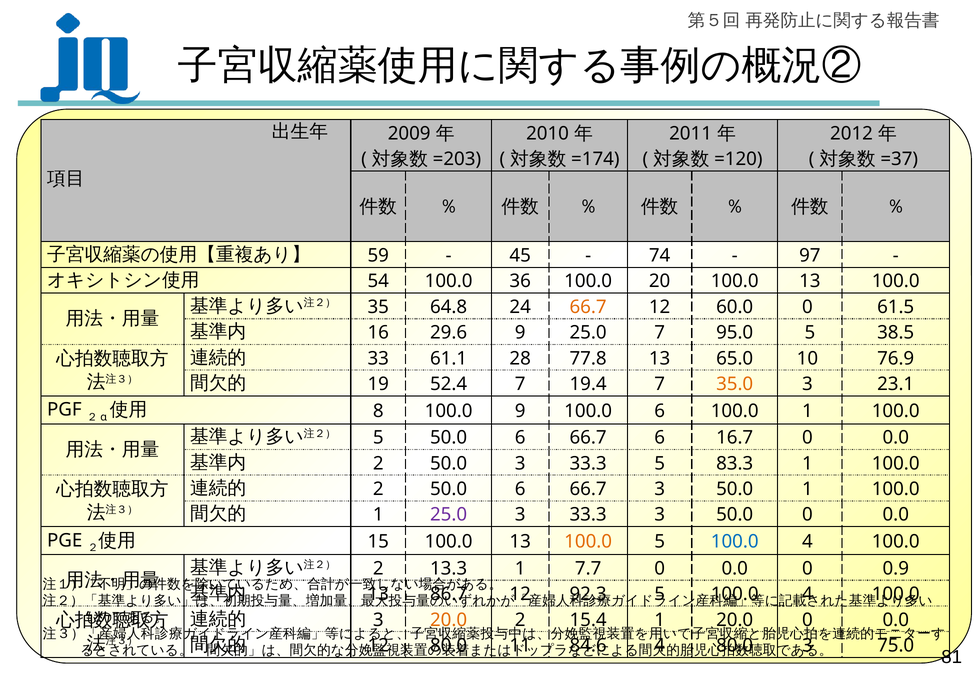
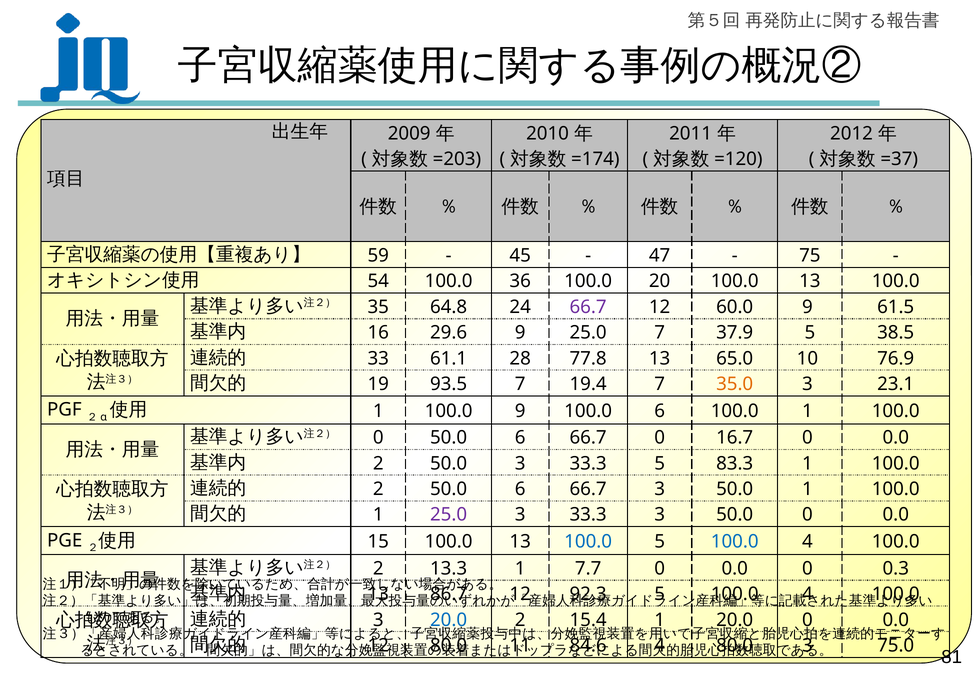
74: 74 -> 47 (660, 255)
97: 97 -> 75 (810, 255)
66.7 colour: orange -> purple (588, 307)
60.0 0: 0 -> 9 (807, 307)
95.0: 95.0 -> 37.9 (735, 332)
52.4: 52.4 -> 93.5 (449, 384)
8: 8 -> 1 (378, 411)
5: 5 -> 0 (378, 437)
66.7 6: 6 -> 0 (660, 437)
100.0 colour: orange -> blue (588, 541)
0.9: 0.9 -> 0.3 (896, 568)
20.0 colour: orange -> blue (449, 619)
